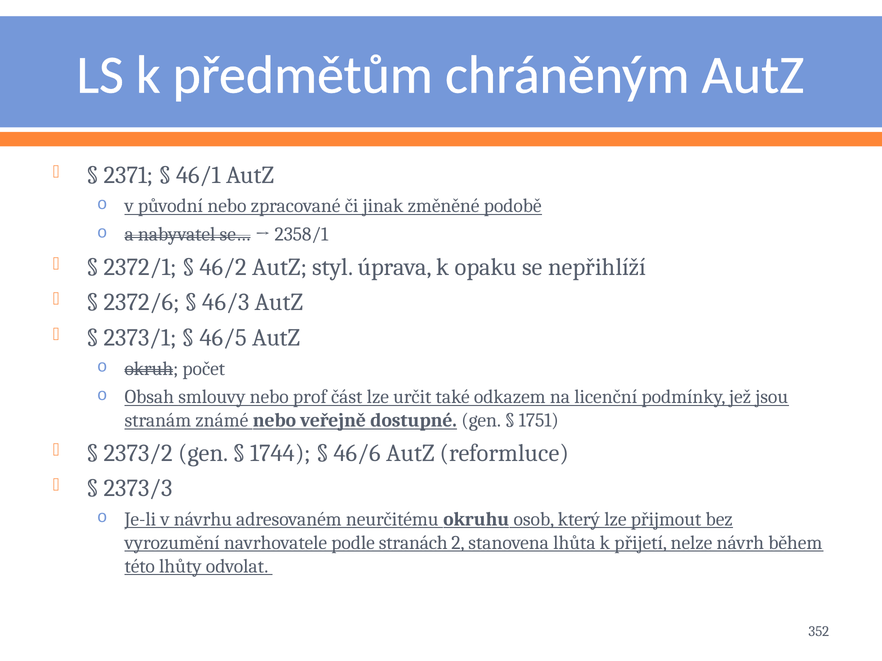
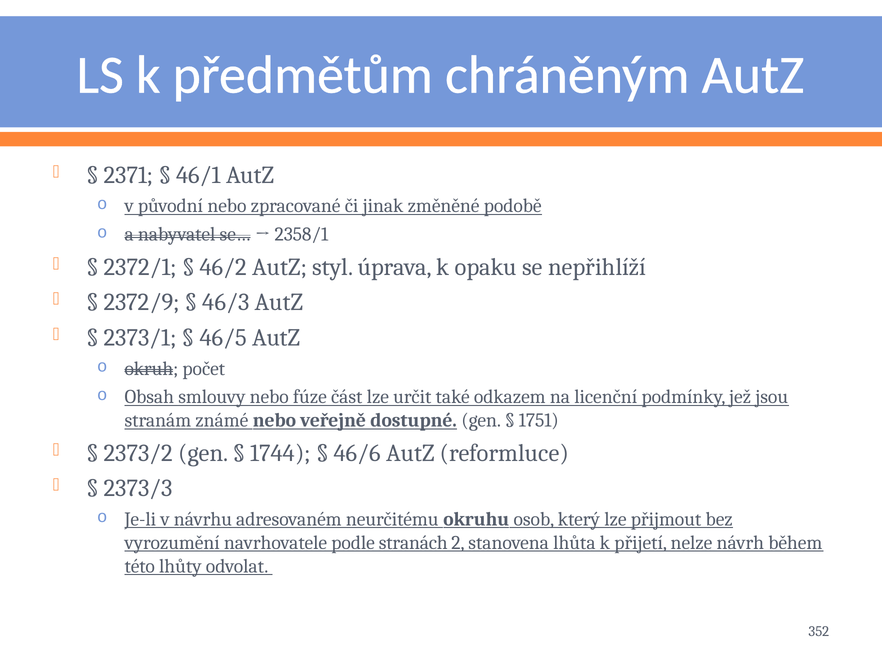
2372/6: 2372/6 -> 2372/9 (142, 303)
prof: prof -> fúze (310, 397)
